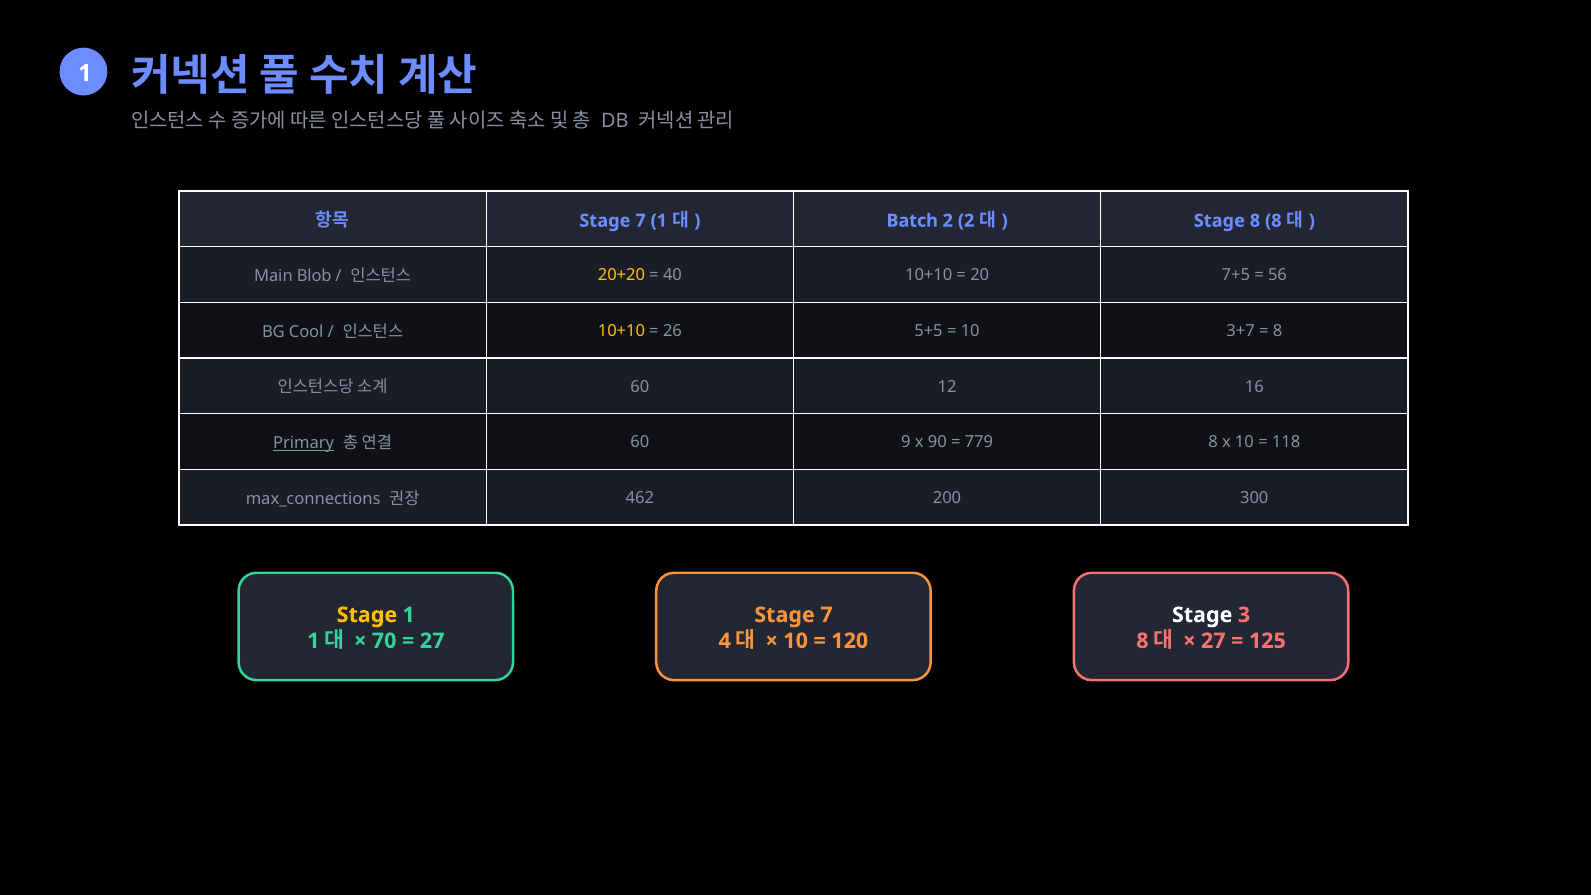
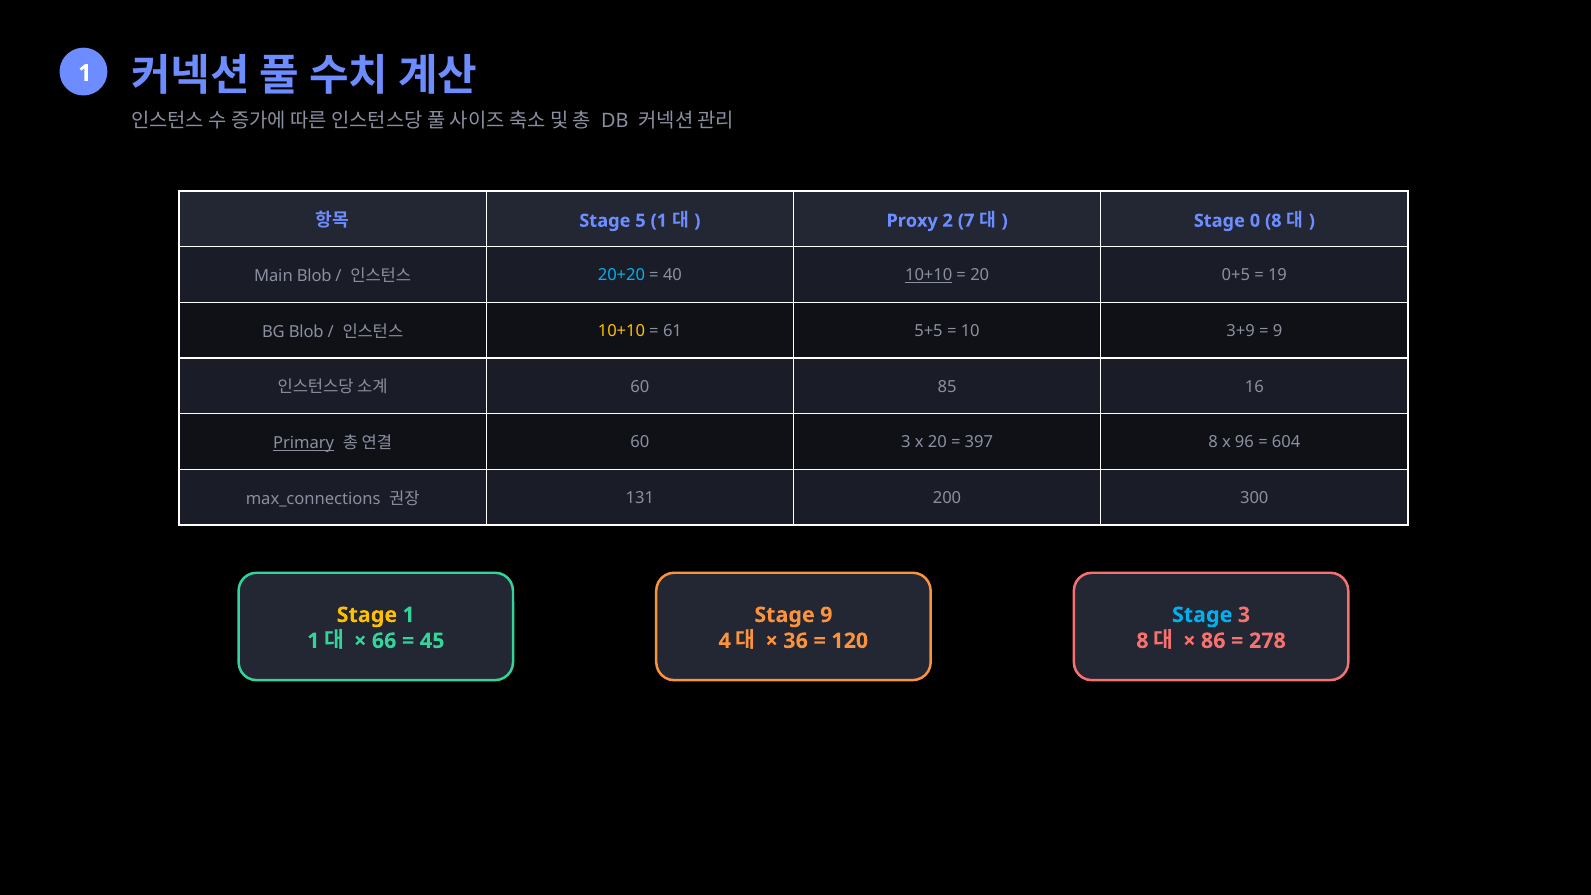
7: 7 -> 5 (640, 221)
Batch: Batch -> Proxy (912, 221)
2 2: 2 -> 7 (966, 221)
Stage 8: 8 -> 0 (1255, 221)
20+20 colour: yellow -> light blue (621, 275)
10+10 underline: none -> present (929, 275)
7+5: 7+5 -> 0+5 (1236, 275)
56: 56 -> 19 (1277, 275)
BG Cool: Cool -> Blob (306, 332)
26: 26 -> 61 (673, 331)
3+7: 3+7 -> 3+9 (1241, 331)
8: 8 -> 9 (1278, 331)
12: 12 -> 85 (947, 387)
60 9: 9 -> 3 (906, 442)
x 90: 90 -> 20 (937, 442)
779: 779 -> 397 (979, 442)
x 10: 10 -> 96 (1244, 442)
118: 118 -> 604 (1286, 442)
462: 462 -> 131 (640, 498)
7: 7 -> 9 (826, 615)
Stage colour: white -> light blue (1202, 615)
70: 70 -> 66 (384, 641)
27: 27 -> 45 (432, 641)
10: 10 -> 36 (796, 641)
27: 27 -> 86 (1213, 641)
125: 125 -> 278 (1267, 641)
